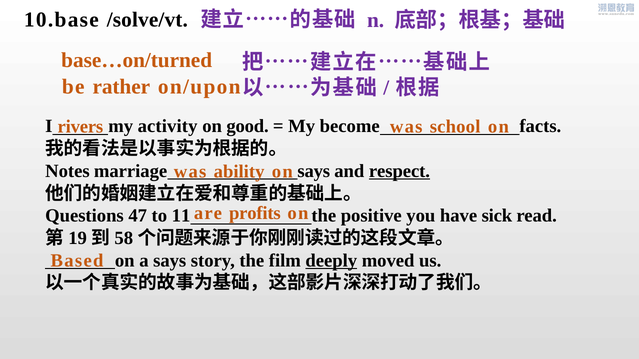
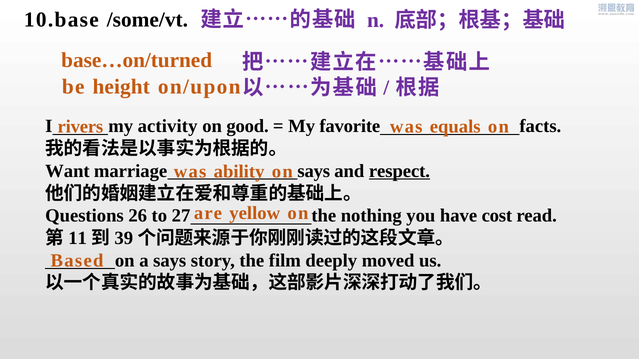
/solve/vt: /solve/vt -> /some/vt (147, 20)
rather: rather -> height (121, 87)
become: become -> favorite (350, 126)
school: school -> equals (455, 127)
Notes: Notes -> Want (67, 171)
profits: profits -> yellow (255, 214)
47: 47 -> 26 (138, 216)
11: 11 -> 27 (181, 216)
positive: positive -> nothing (371, 216)
sick: sick -> cost (497, 216)
19: 19 -> 11 (78, 238)
58: 58 -> 39 (124, 238)
deeply underline: present -> none (331, 261)
